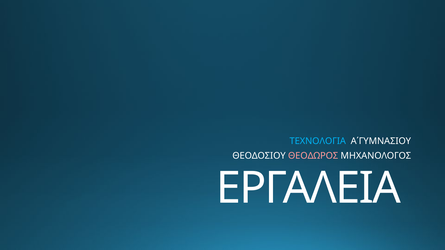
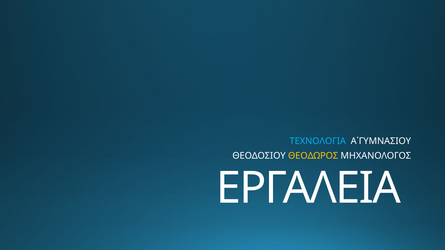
ΘΕΟΔΩΡΟΣ colour: pink -> yellow (313, 156)
